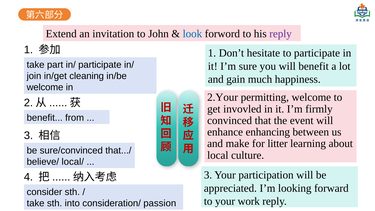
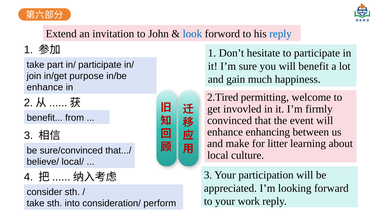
reply colour: purple -> blue (281, 34)
cleaning: cleaning -> purpose (87, 76)
welcome: welcome -> enhance (45, 87)
2.Your: 2.Your -> 2.Tired (223, 97)
passion: passion -> perform (160, 203)
